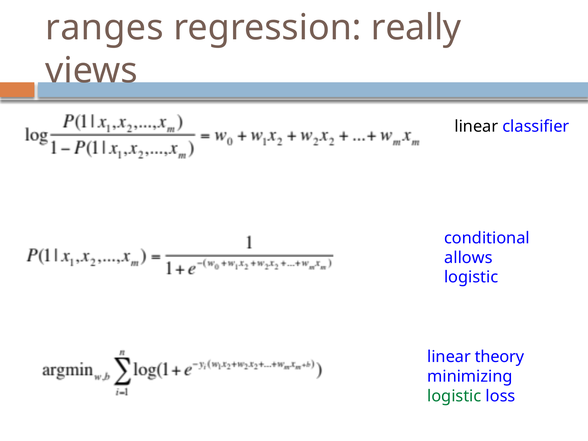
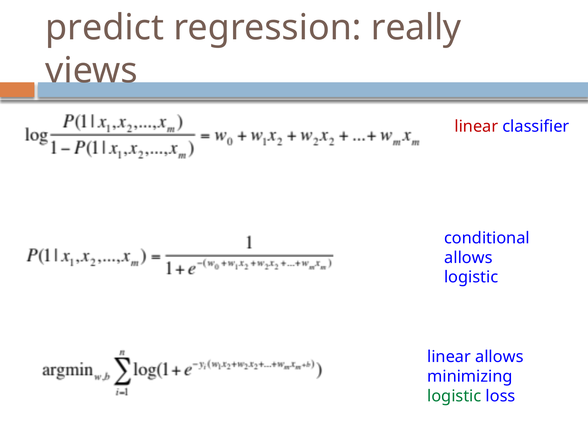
ranges: ranges -> predict (105, 27)
linear colour: black -> red (476, 126)
linear theory: theory -> allows (499, 357)
